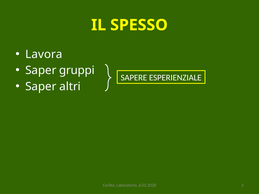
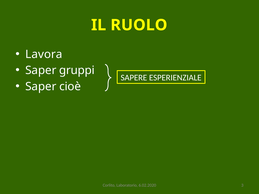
SPESSO: SPESSO -> RUOLO (139, 25)
altri: altri -> cioè (70, 87)
